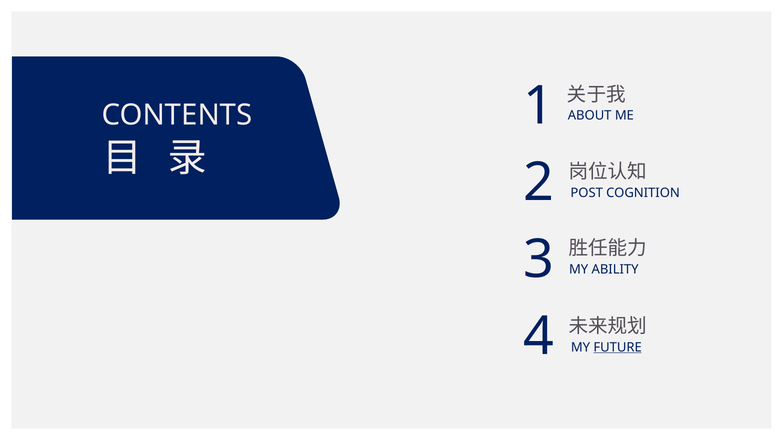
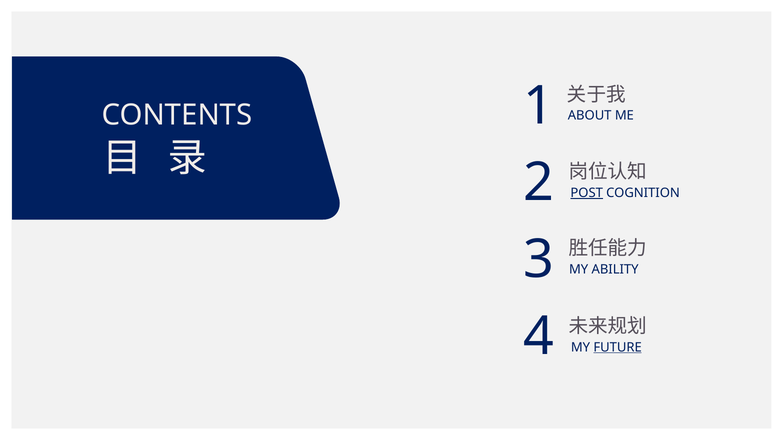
POST underline: none -> present (587, 193)
